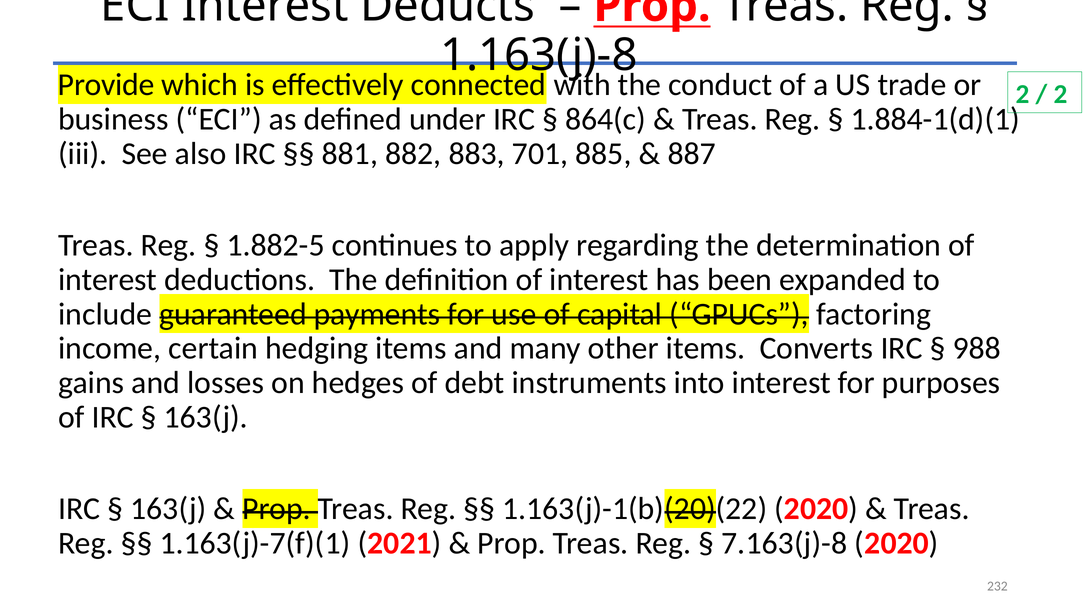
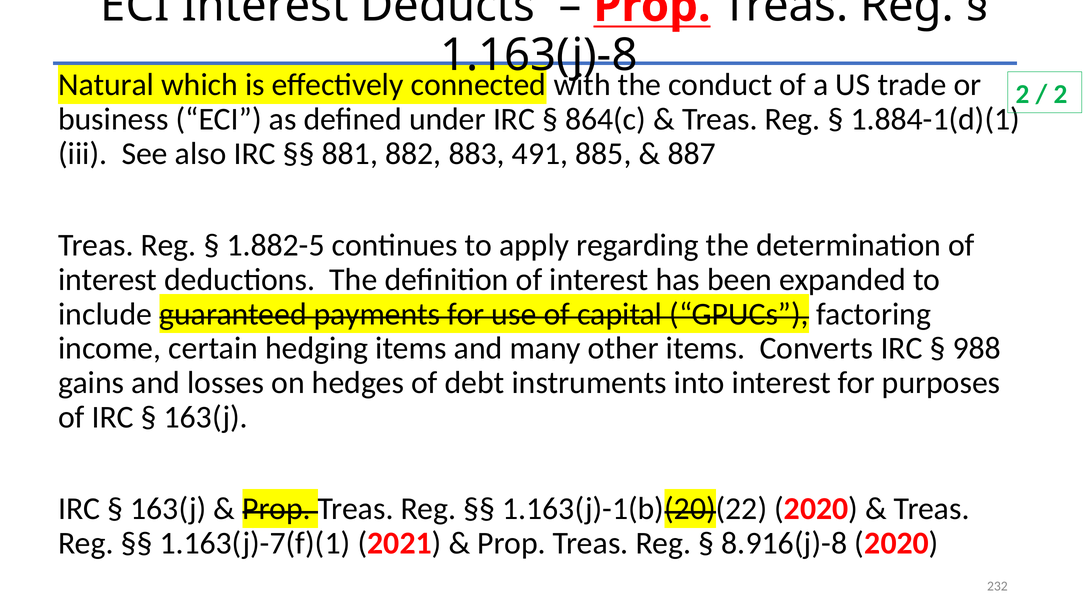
Provide: Provide -> Natural (106, 85)
701: 701 -> 491 (540, 154)
7.163(j)-8: 7.163(j)-8 -> 8.916(j)-8 (784, 543)
